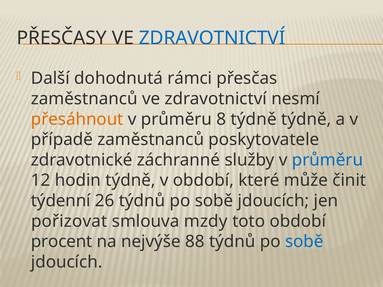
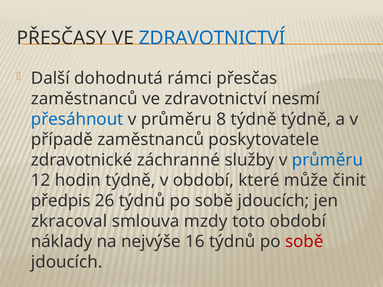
přesáhnout colour: orange -> blue (77, 119)
týdenní: týdenní -> předpis (61, 201)
pořizovat: pořizovat -> zkracoval (69, 221)
procent: procent -> náklady (62, 242)
88: 88 -> 16 (195, 242)
sobě colour: blue -> red (304, 242)
